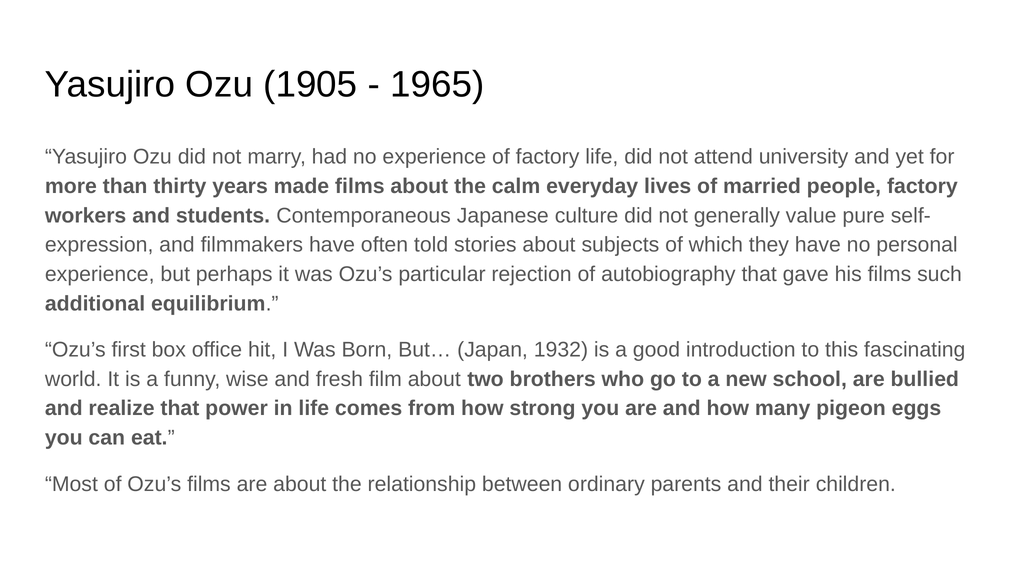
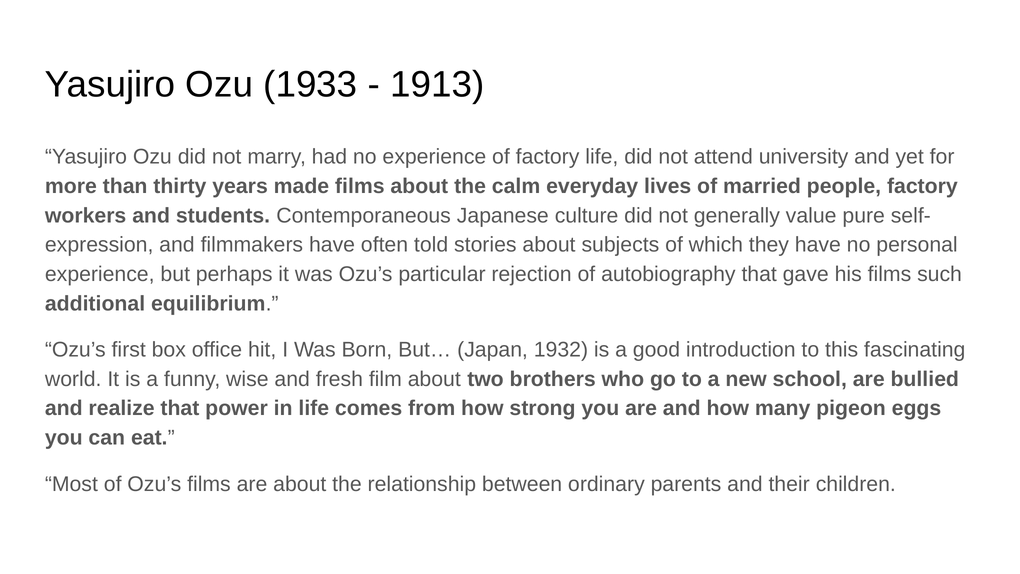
1905: 1905 -> 1933 (310, 85)
1965: 1965 -> 1913 (437, 85)
